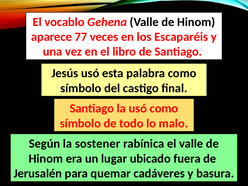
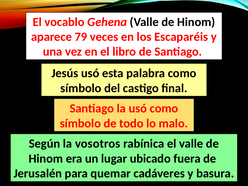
77: 77 -> 79 (81, 37)
sostener: sostener -> vosotros (98, 144)
